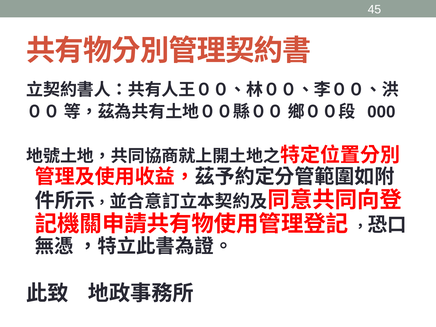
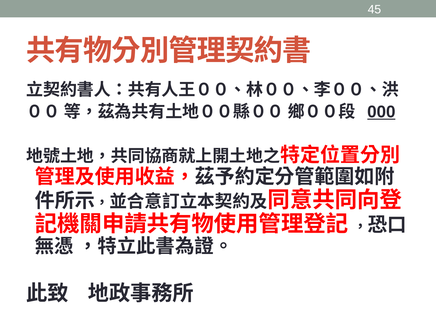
000 underline: none -> present (381, 112)
